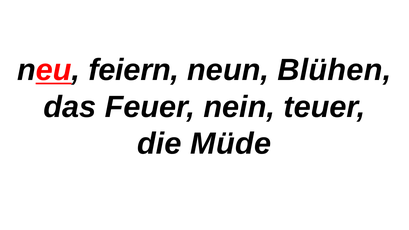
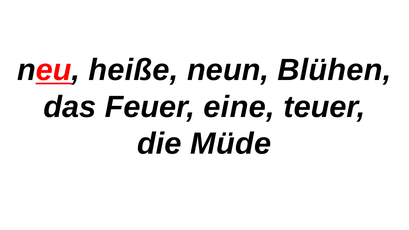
feiern: feiern -> heiße (134, 70)
nein: nein -> eine (239, 107)
